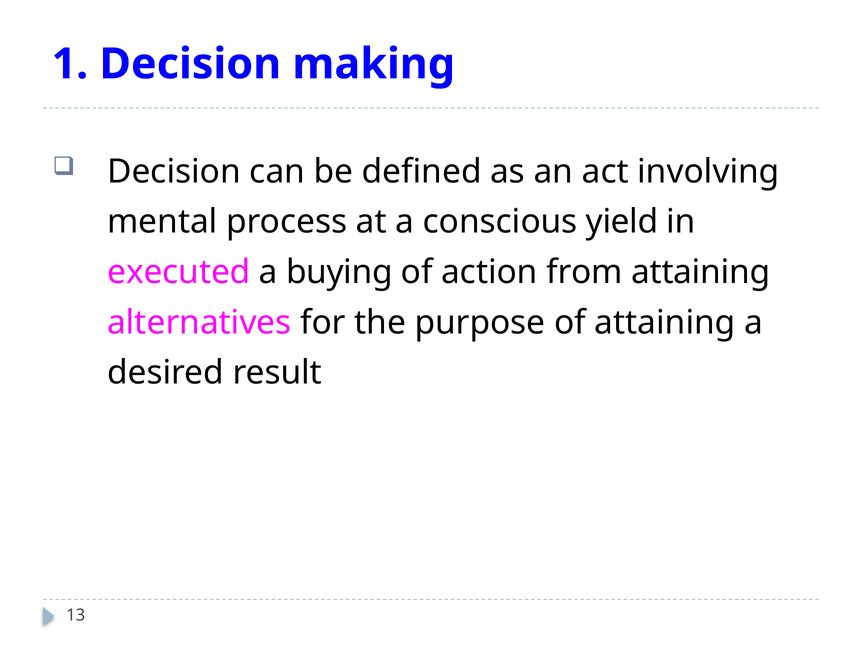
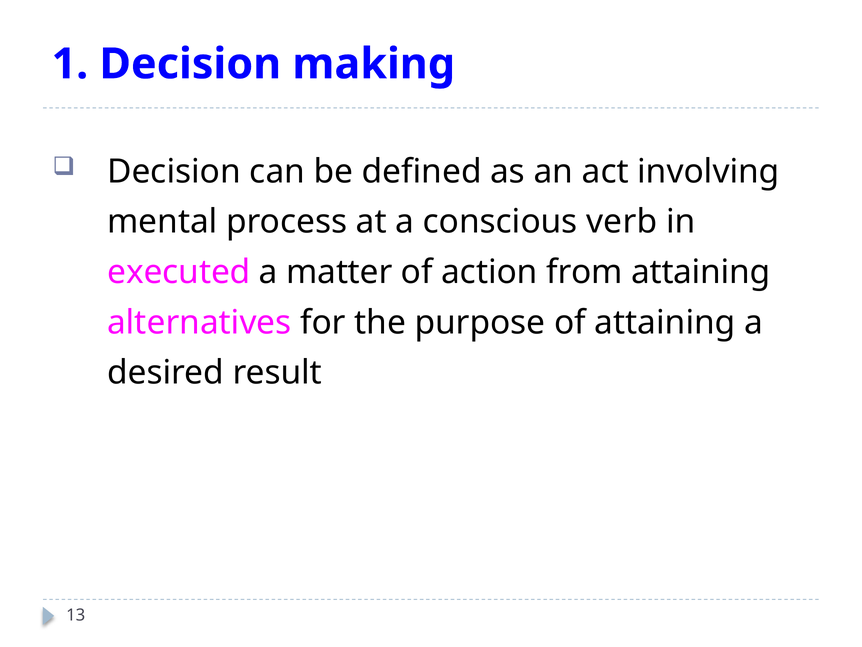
yield: yield -> verb (622, 222)
buying: buying -> matter (339, 272)
